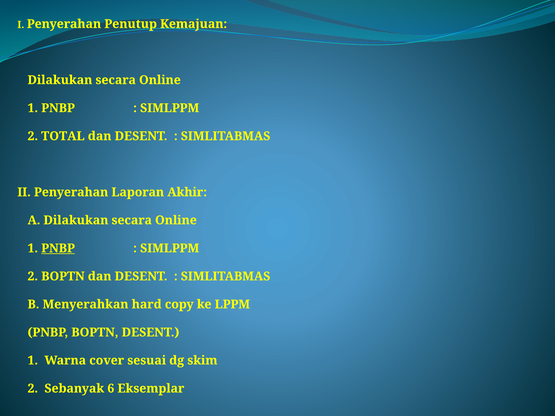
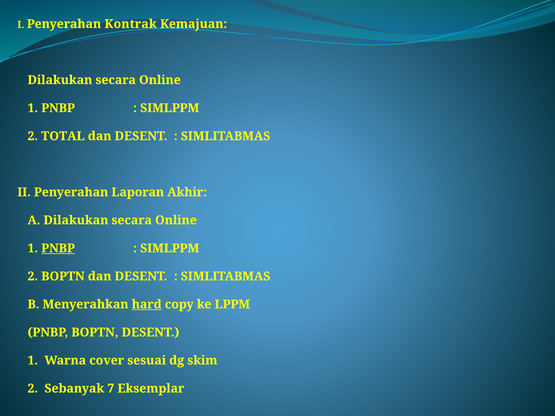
Penutup: Penutup -> Kontrak (131, 24)
hard underline: none -> present (147, 305)
6: 6 -> 7 (111, 389)
